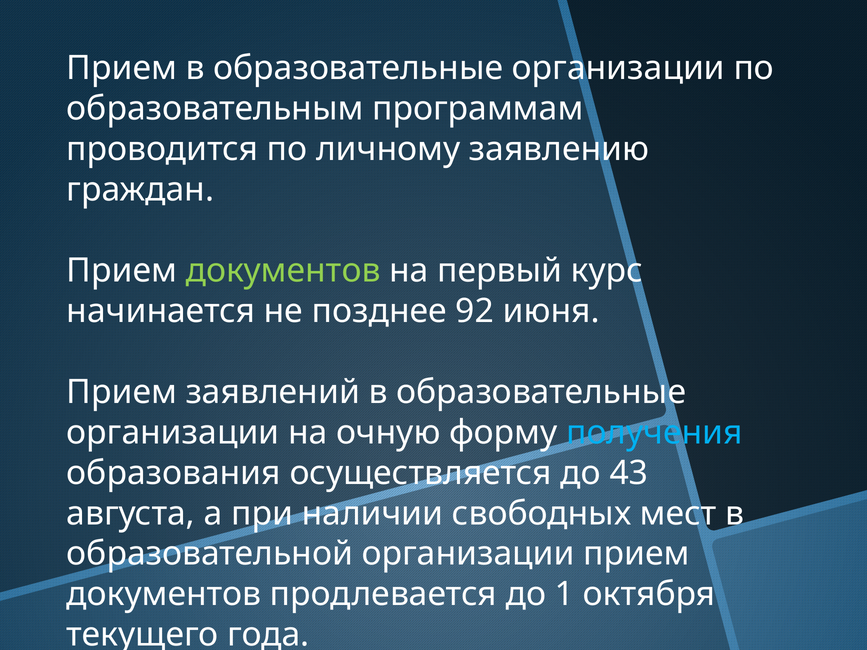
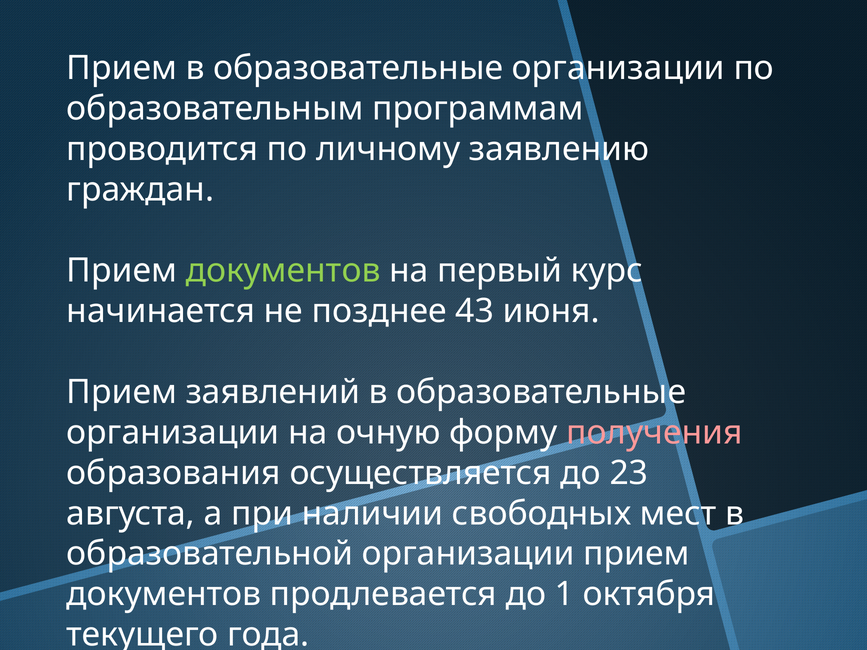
92: 92 -> 43 (475, 311)
получения colour: light blue -> pink (654, 433)
43: 43 -> 23 (629, 473)
